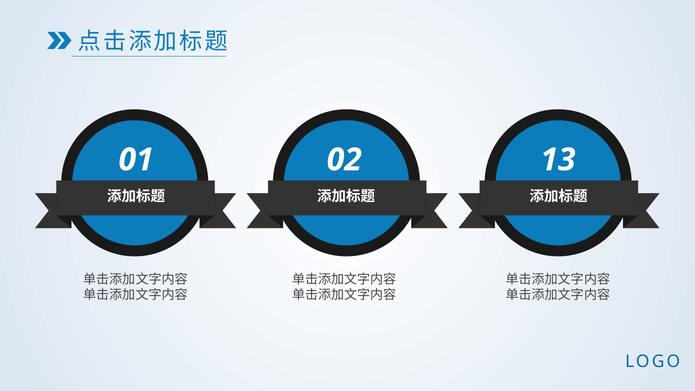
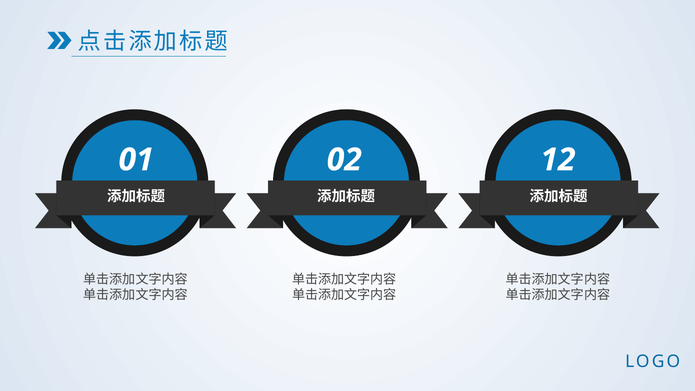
13: 13 -> 12 (558, 160)
